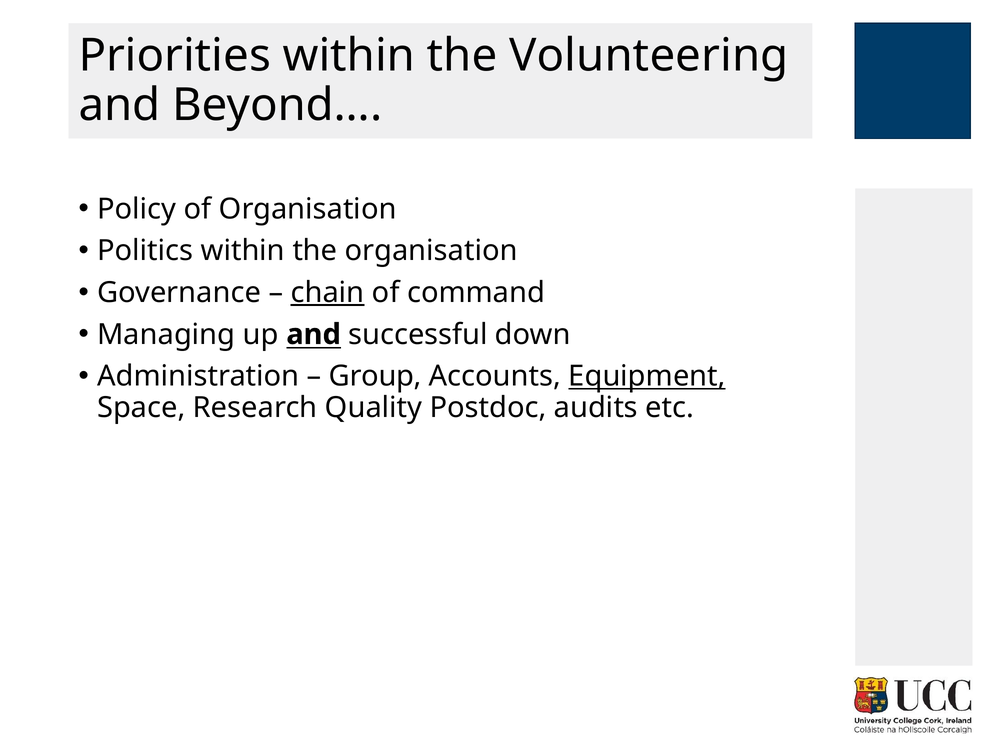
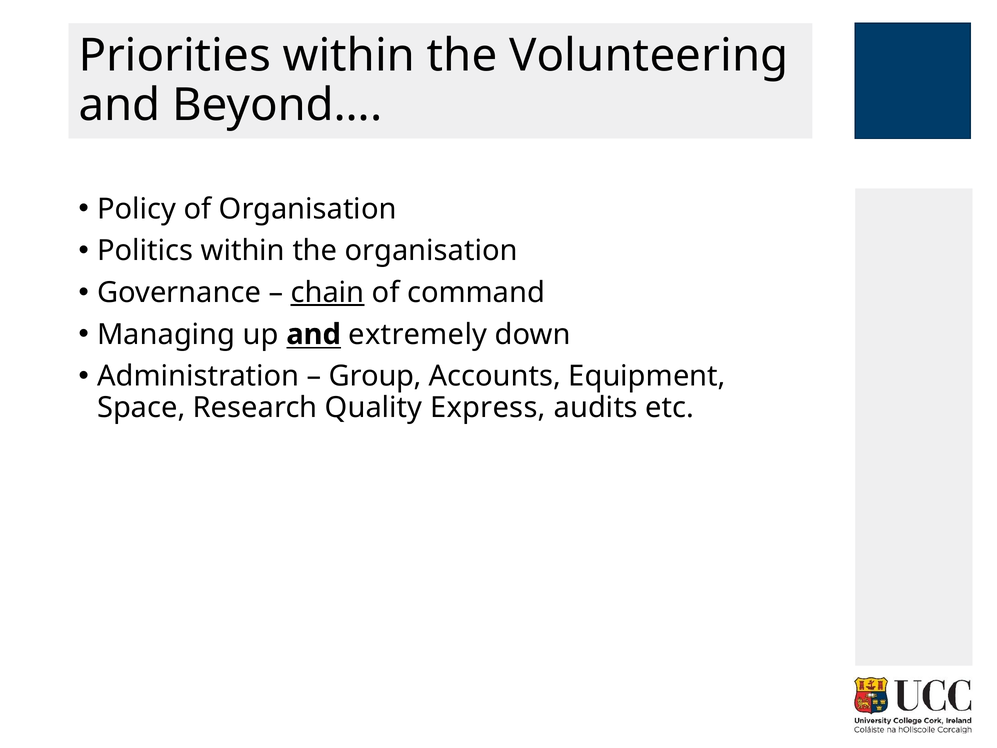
successful: successful -> extremely (418, 334)
Equipment underline: present -> none (647, 376)
Postdoc: Postdoc -> Express (488, 407)
